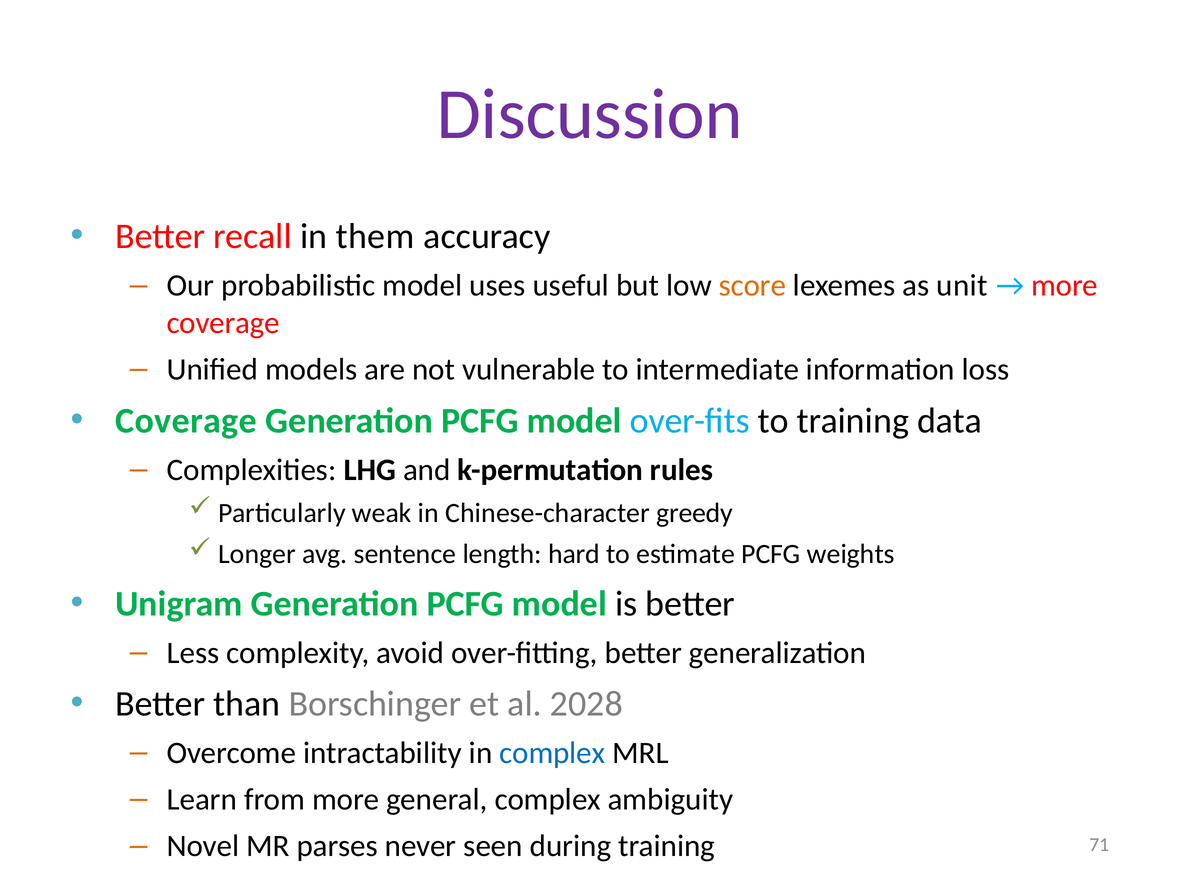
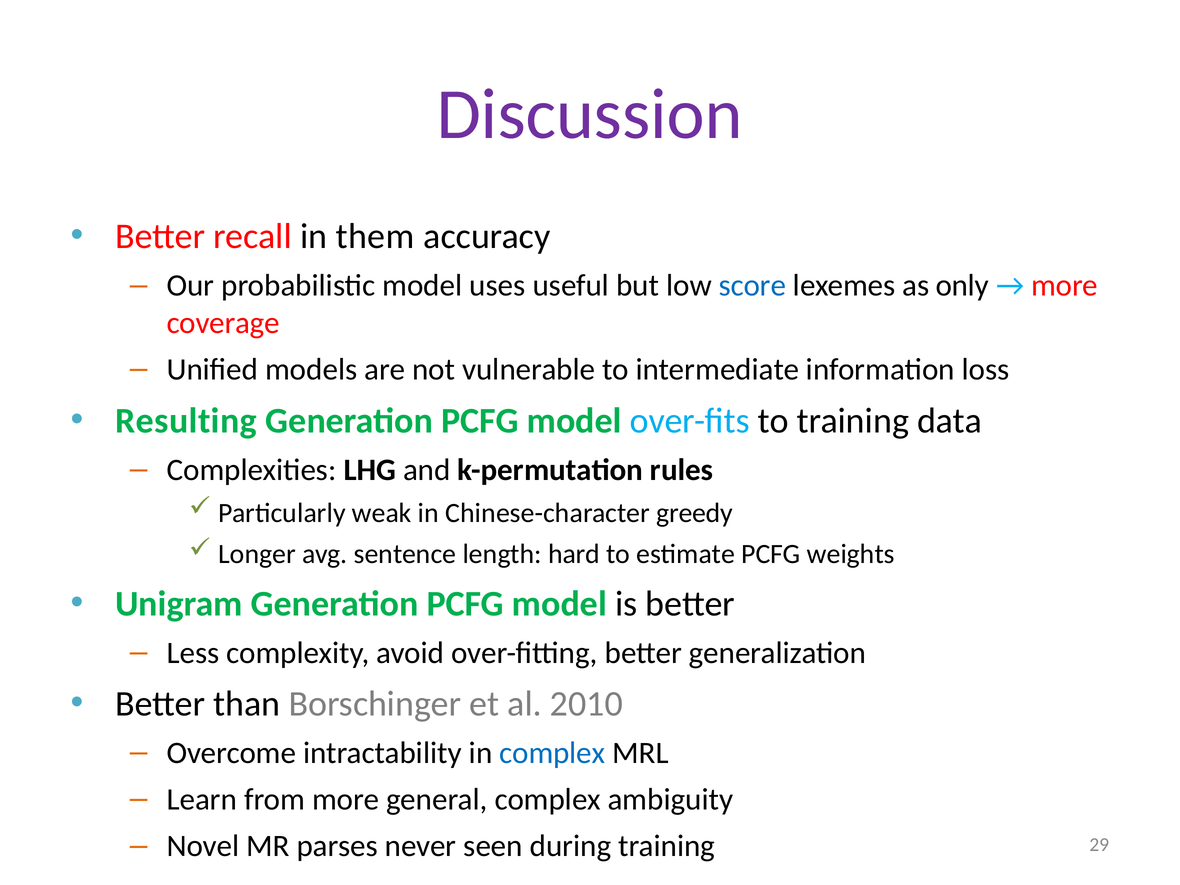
score colour: orange -> blue (752, 286)
unit: unit -> only (962, 286)
Coverage: Coverage -> Resulting (186, 421)
2028: 2028 -> 2010 (586, 704)
71: 71 -> 29 (1099, 845)
